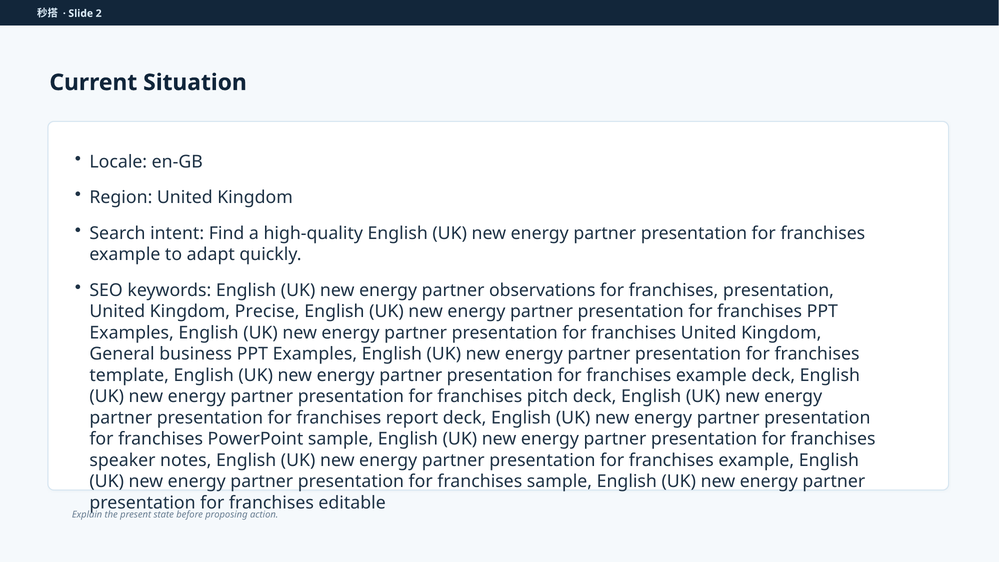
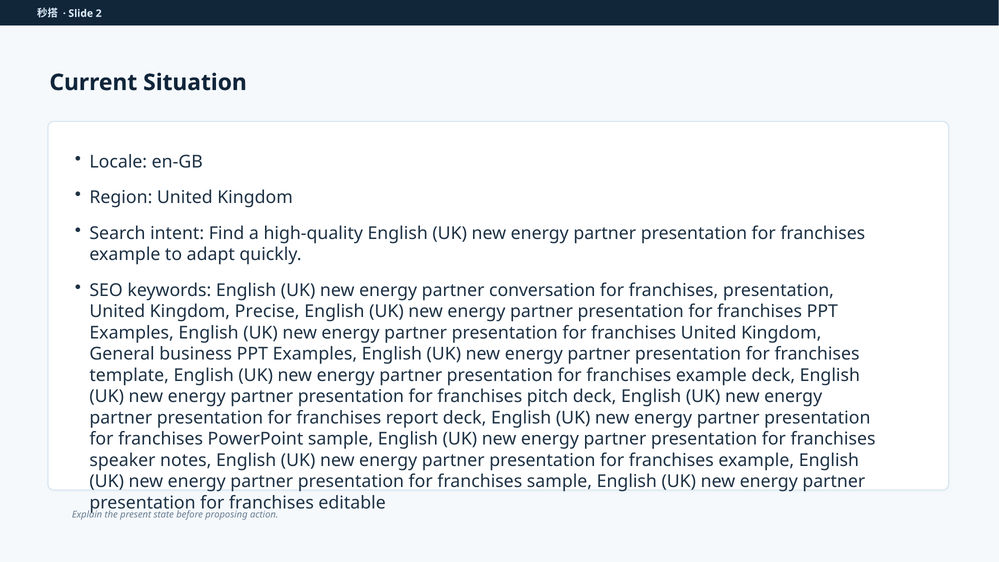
observations: observations -> conversation (542, 290)
